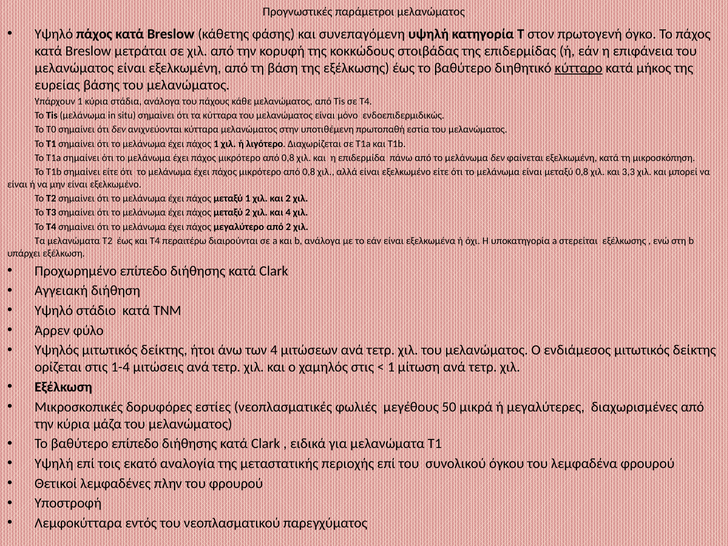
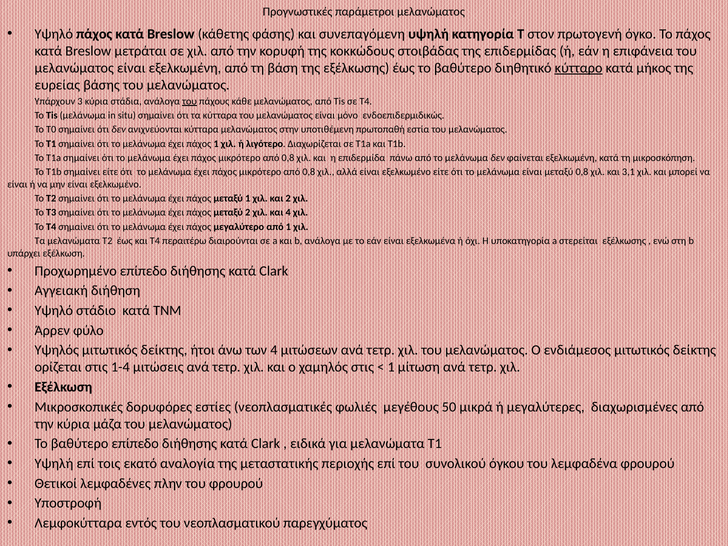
Υπάρχουν 1: 1 -> 3 (80, 101)
του underline: none -> present (190, 101)
3,3: 3,3 -> 3,1 (628, 172)
από 2: 2 -> 1 (288, 227)
